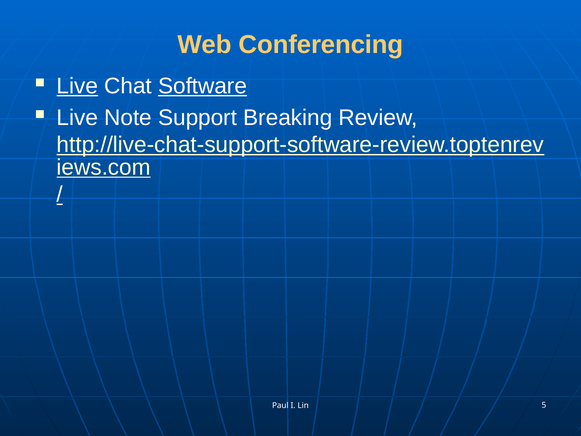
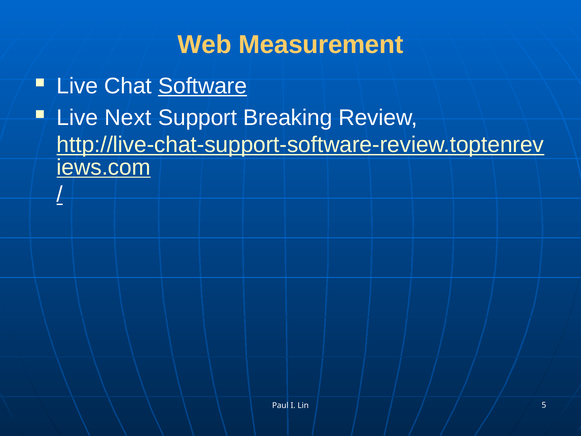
Conferencing: Conferencing -> Measurement (321, 45)
Live underline: present -> none (77, 86)
Note: Note -> Next (128, 117)
